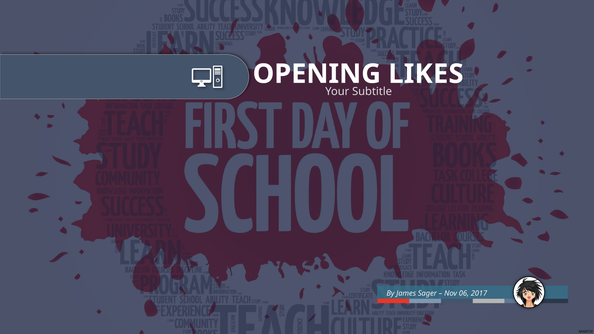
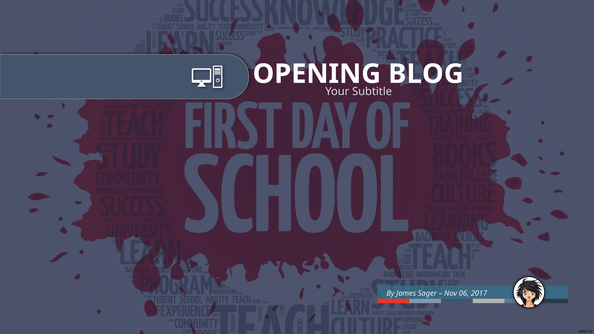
LIKES: LIKES -> BLOG (426, 74)
